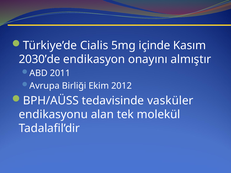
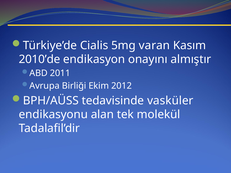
içinde: içinde -> varan (154, 45)
2030’de: 2030’de -> 2010’de (40, 59)
